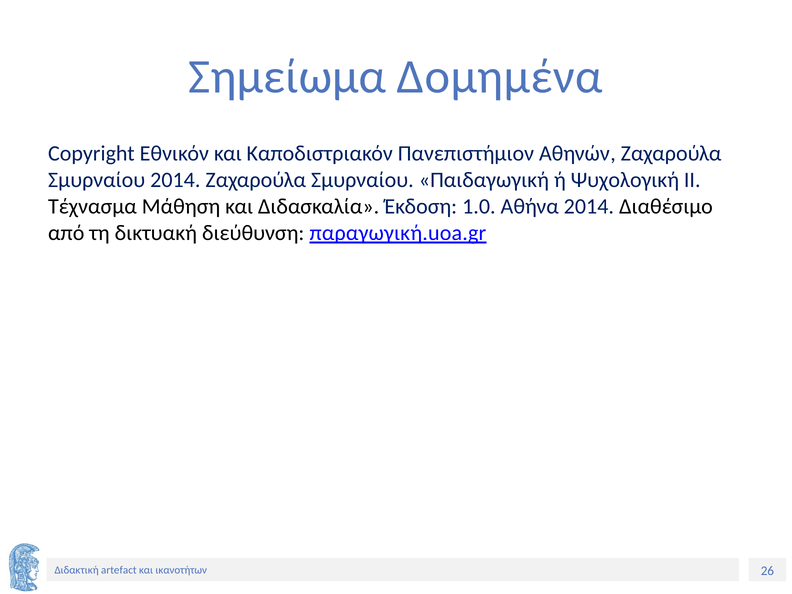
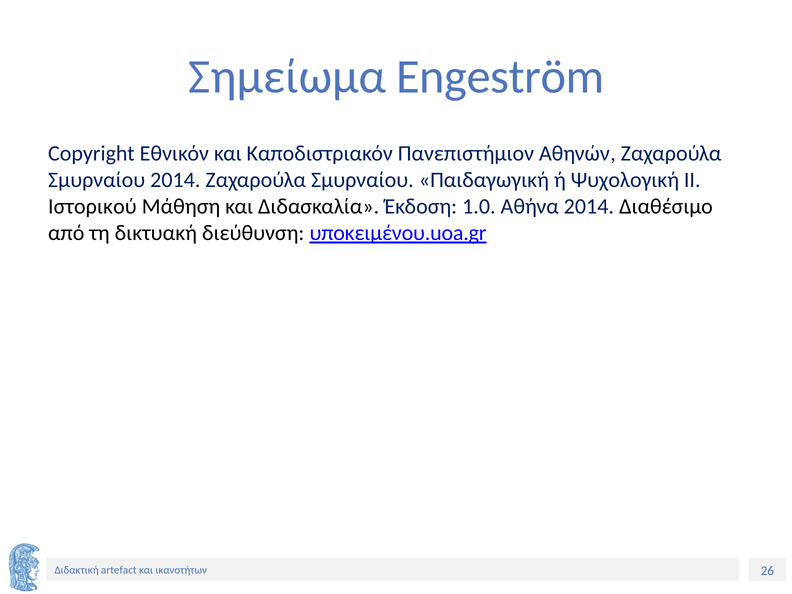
Δομημένα: Δομημένα -> Engeström (500, 77)
Τέχνασμα: Τέχνασμα -> Ιστορικού (92, 206)
παραγωγική.uoa.gr: παραγωγική.uoa.gr -> υποκειμένου.uoa.gr (398, 233)
